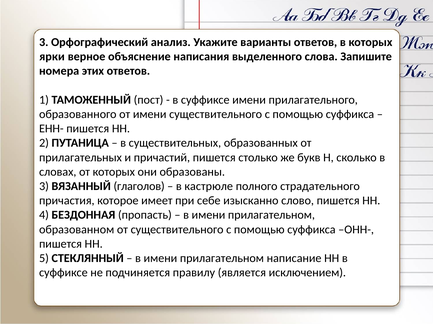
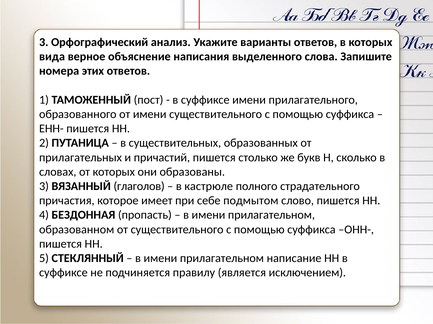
ярки: ярки -> вида (52, 57)
изысканно: изысканно -> подмытом (251, 201)
